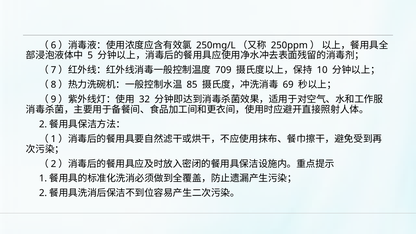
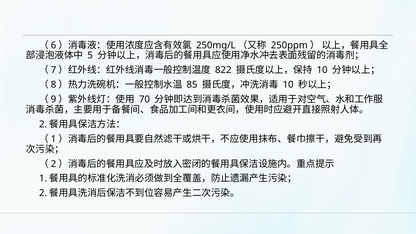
709: 709 -> 822 (223, 70)
69: 69 -> 10 (288, 85)
32: 32 -> 70 (144, 99)
